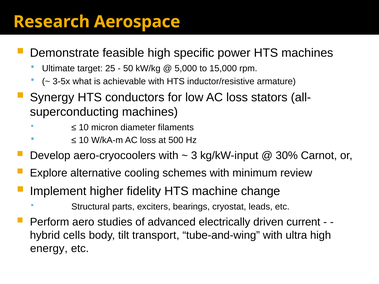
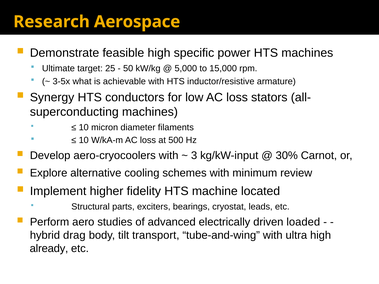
change: change -> located (261, 191)
current: current -> loaded (303, 222)
cells: cells -> drag (74, 235)
energy: energy -> already (49, 249)
